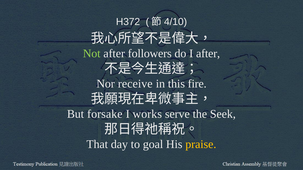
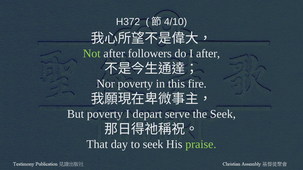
Nor receive: receive -> poverty (135, 84)
But forsake: forsake -> poverty (105, 114)
works: works -> depart (147, 114)
to goal: goal -> seek (153, 145)
praise colour: yellow -> light green (201, 145)
